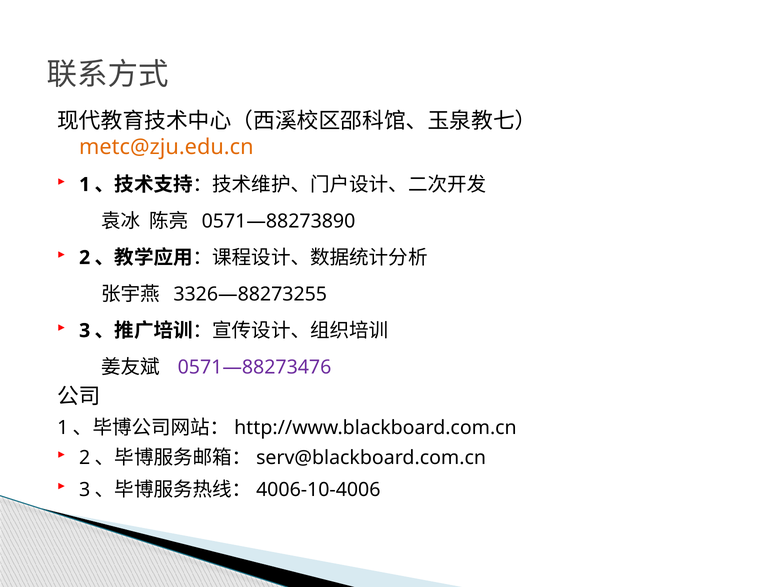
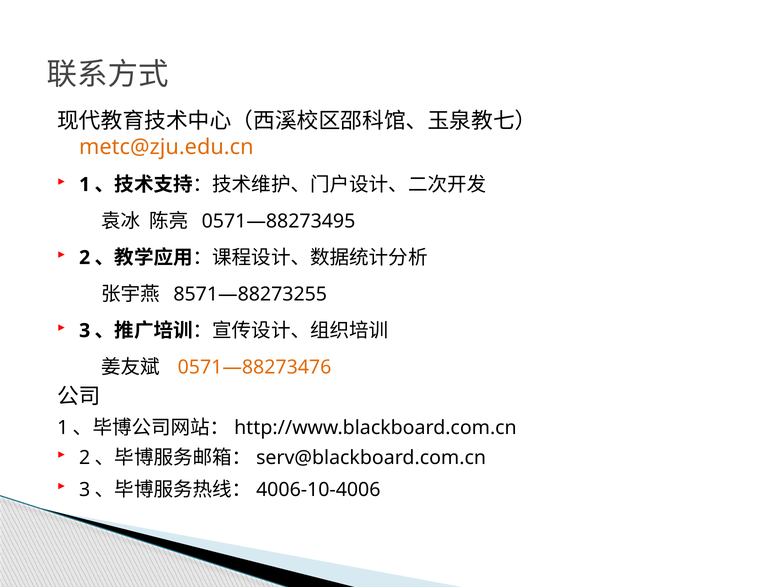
0571—88273890: 0571—88273890 -> 0571—88273495 (279, 221)
3326—88273255: 3326—88273255 -> 8571—88273255 (250, 294)
0571—88273476 colour: purple -> orange (255, 367)
